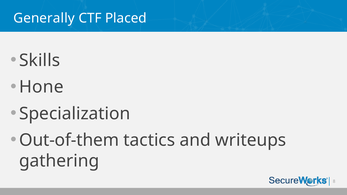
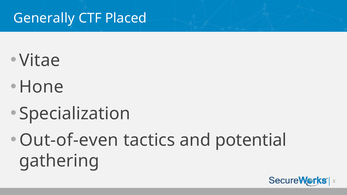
Skills: Skills -> Vitae (40, 60)
Out-of-them: Out-of-them -> Out-of-even (69, 140)
writeups: writeups -> potential (251, 140)
